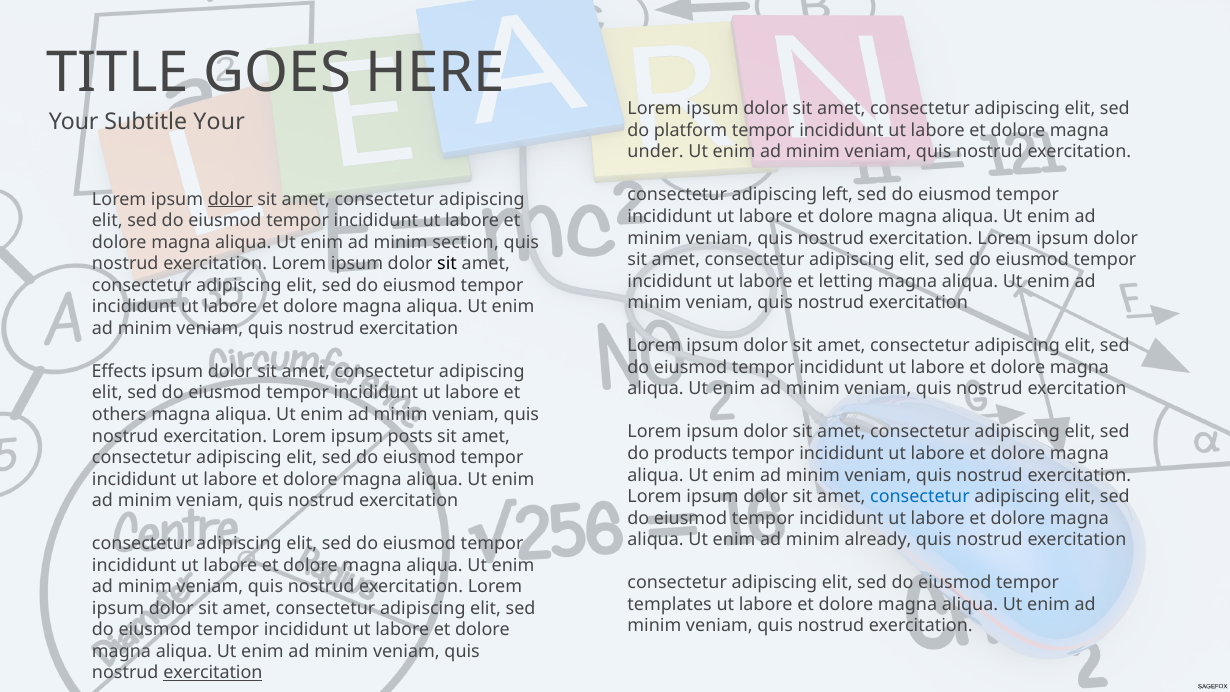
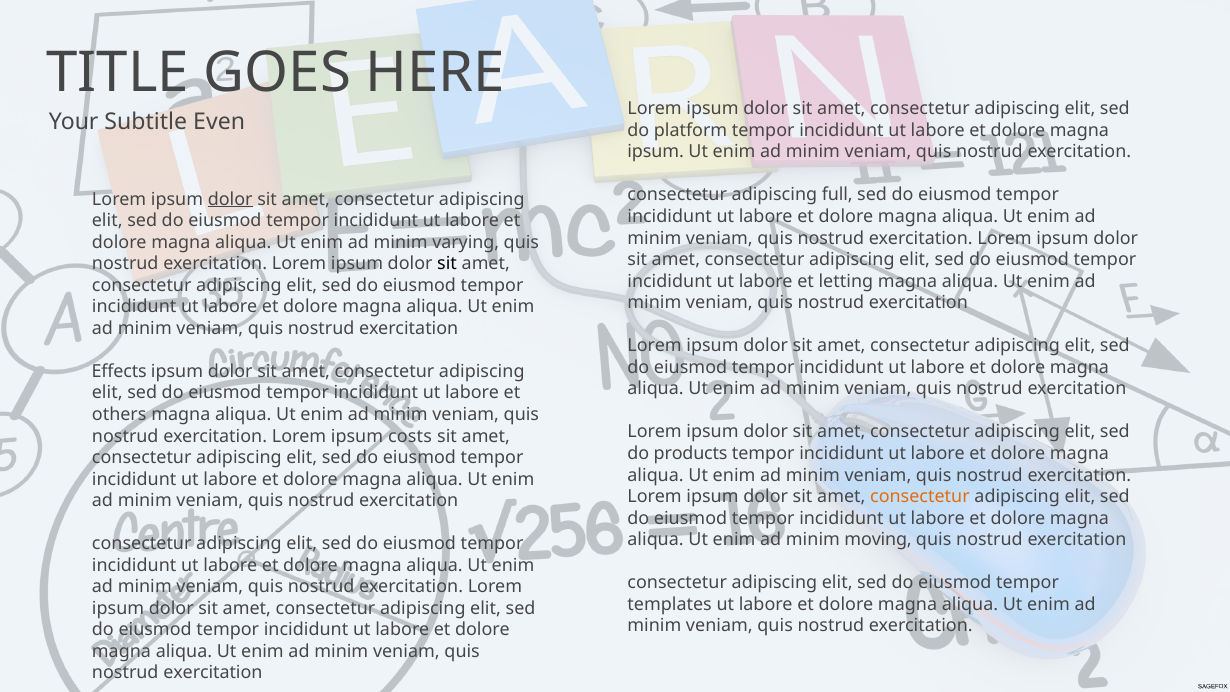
Subtitle Your: Your -> Even (219, 122)
under: under -> ipsum (656, 152)
left: left -> full (837, 195)
section: section -> varying (466, 242)
posts: posts -> costs (410, 436)
consectetur colour: blue -> orange (920, 497)
already: already -> moving (878, 540)
exercitation underline: present -> none (213, 673)
